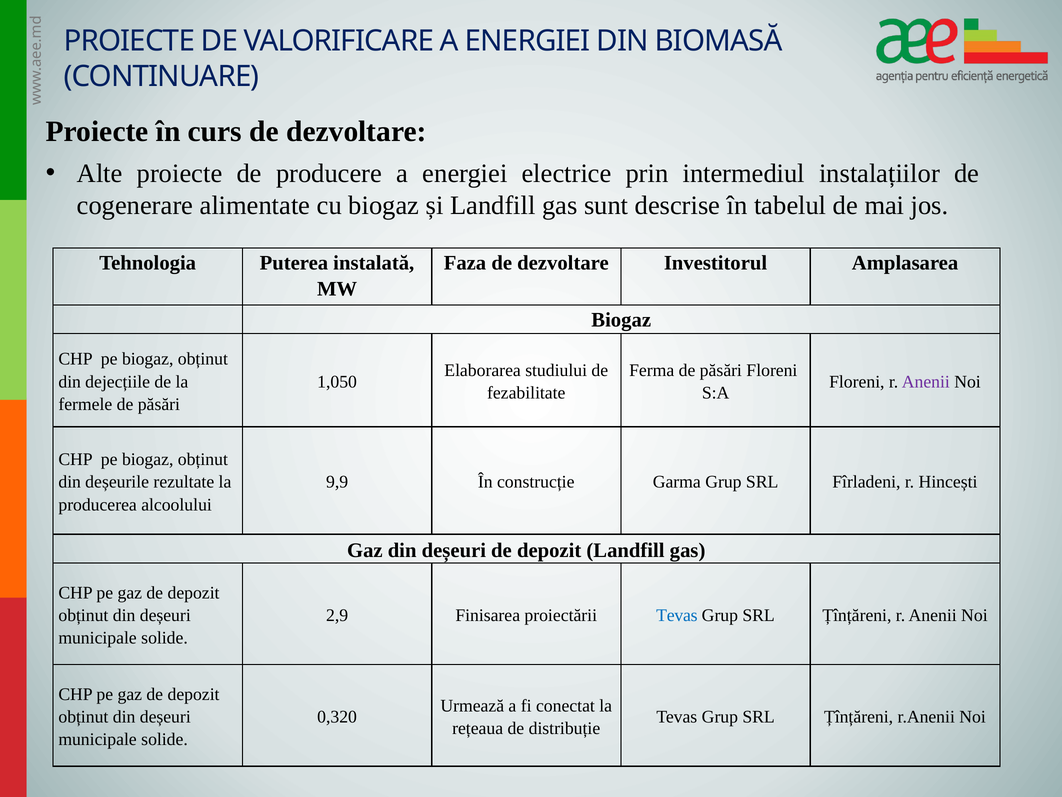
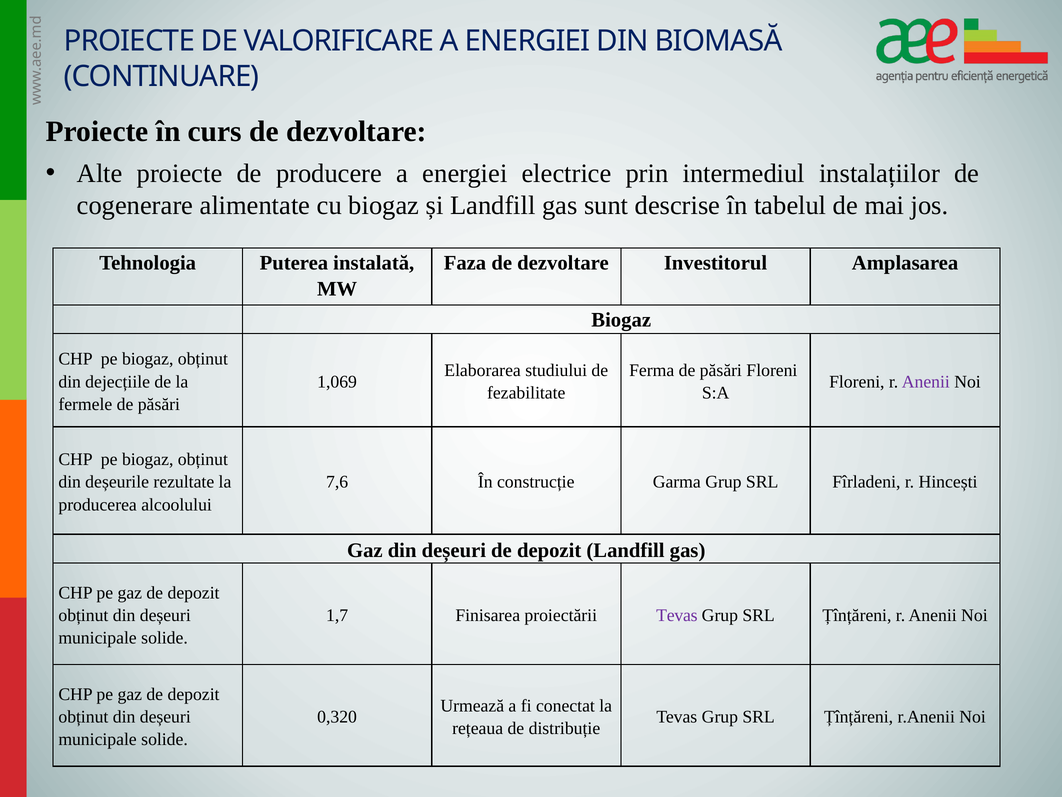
1,050: 1,050 -> 1,069 (337, 381)
9,9: 9,9 -> 7,6 (337, 482)
2,9: 2,9 -> 1,7 (337, 615)
Tevas colour: blue -> purple (677, 615)
